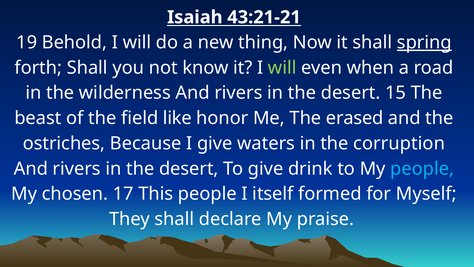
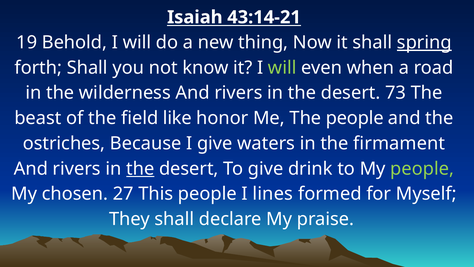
43:21-21: 43:21-21 -> 43:14-21 (264, 17)
15: 15 -> 73 (396, 93)
The erased: erased -> people (355, 118)
corruption: corruption -> firmament (399, 143)
the underline: none -> present (140, 168)
people colour: light blue -> light green (422, 168)
17: 17 -> 27 (123, 194)
itself: itself -> lines (273, 194)
